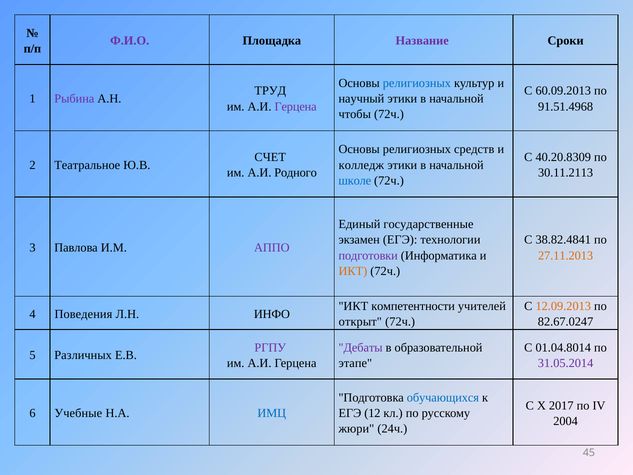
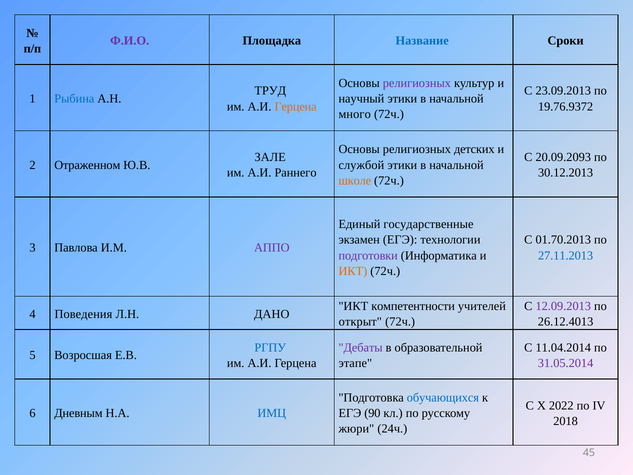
Название colour: purple -> blue (422, 41)
религиозных colour: blue -> purple (417, 83)
60.09.2013: 60.09.2013 -> 23.09.2013 (563, 91)
Рыбина colour: purple -> blue (74, 99)
Герцена colour: purple -> orange (296, 106)
91.51.4968: 91.51.4968 -> 19.76.9372 (566, 106)
чтобы: чтобы -> много (355, 114)
средств: средств -> детских (474, 149)
СЧЕТ: СЧЕТ -> ЗАЛЕ (270, 157)
40.20.8309: 40.20.8309 -> 20.09.2093 (563, 157)
Театральное: Театральное -> Отраженном (87, 165)
колледж: колледж -> службой (361, 165)
Родного: Родного -> Раннего (296, 173)
30.11.2113: 30.11.2113 -> 30.12.2013 (566, 173)
школе colour: blue -> orange (355, 180)
38.82.4841: 38.82.4841 -> 01.70.2013 (563, 240)
27.11.2013 colour: orange -> blue (566, 255)
12.09.2013 colour: orange -> purple (563, 306)
ИНФО: ИНФО -> ДАНО (272, 314)
82.67.0247: 82.67.0247 -> 26.12.4013 (566, 322)
РГПУ colour: purple -> blue (270, 347)
01.04.8014: 01.04.8014 -> 11.04.2014 (563, 347)
Различных: Различных -> Возросшая (83, 355)
2017: 2017 -> 2022 (561, 405)
Учебные: Учебные -> Дневным (78, 413)
12: 12 -> 90 (372, 413)
2004: 2004 -> 2018 (566, 421)
